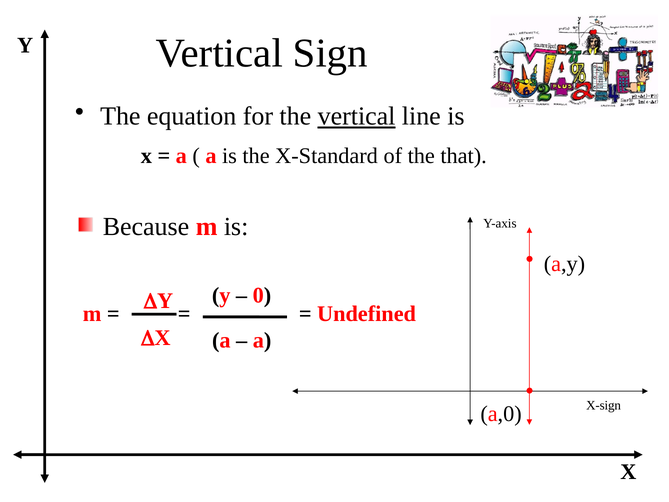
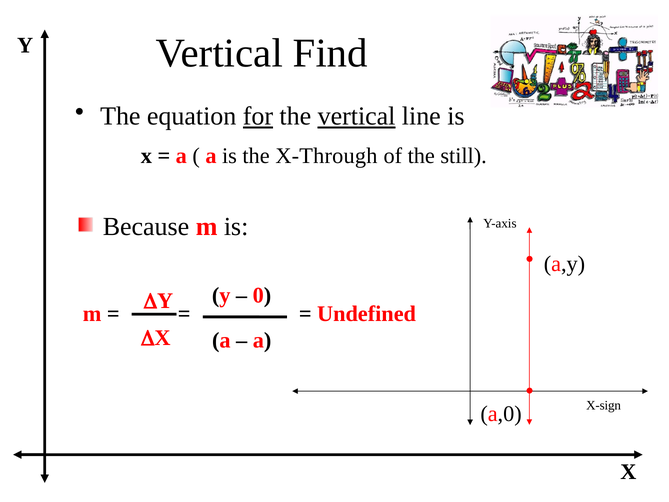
Sign: Sign -> Find (330, 53)
for underline: none -> present (258, 116)
X-Standard: X-Standard -> X-Through (326, 156)
that: that -> still (464, 156)
